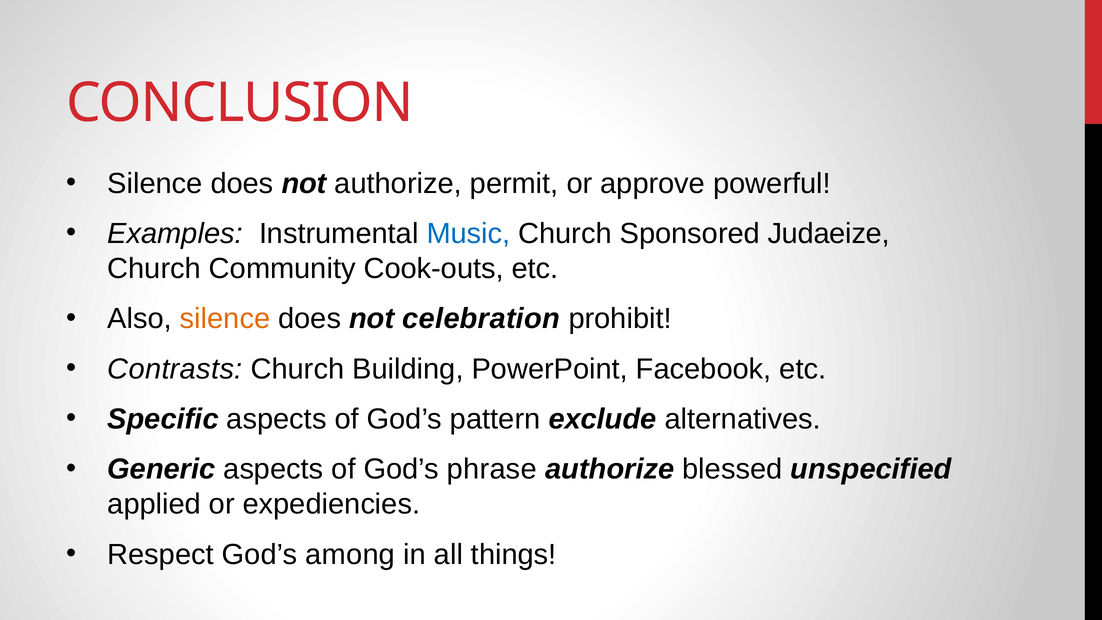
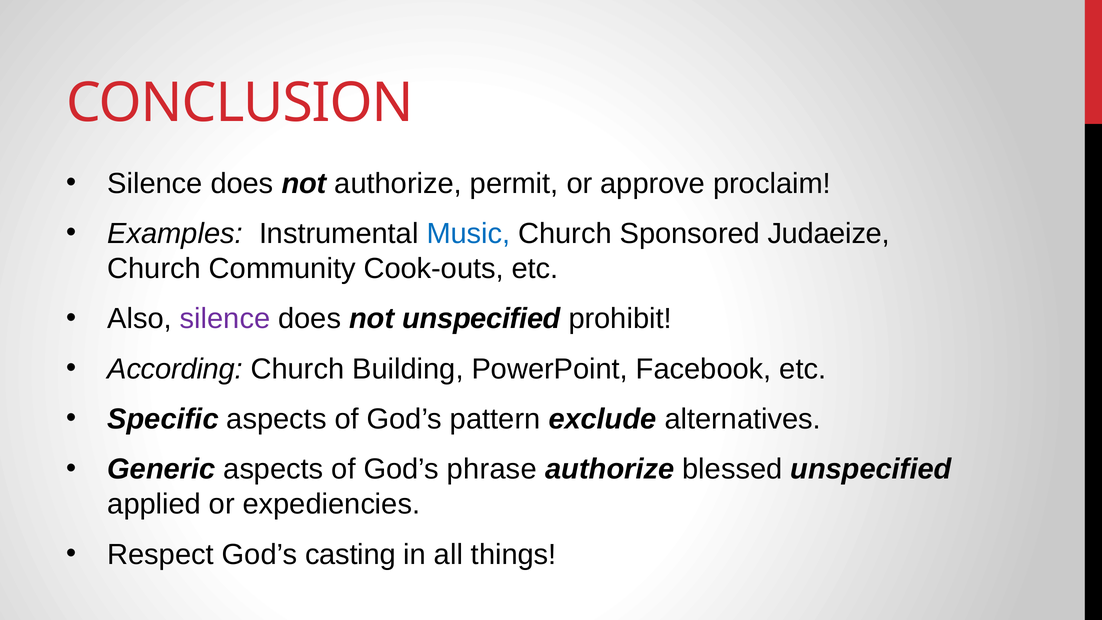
powerful: powerful -> proclaim (772, 183)
silence colour: orange -> purple (225, 319)
not celebration: celebration -> unspecified (481, 319)
Contrasts: Contrasts -> According (175, 369)
among: among -> casting (350, 554)
